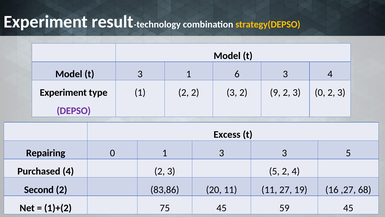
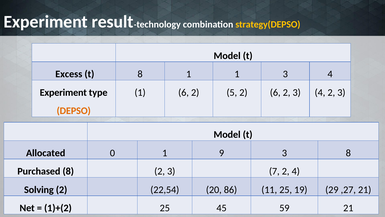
Model: Model -> Excess (69, 74)
t 3: 3 -> 8 (140, 74)
1 6: 6 -> 1 (237, 74)
1 2: 2 -> 6 (184, 92)
3: 3 -> 5 (232, 92)
2 9: 9 -> 6 (275, 92)
2 3 0: 0 -> 4 (320, 92)
DEPSO colour: purple -> orange (74, 111)
Excess: Excess -> Model (227, 134)
Repairing: Repairing -> Allocated (46, 153)
1 3: 3 -> 9 (222, 153)
5: 5 -> 8 (348, 153)
Purchased 4: 4 -> 8 (68, 171)
2 3 5: 5 -> 7 (274, 171)
Second: Second -> Solving (39, 189)
83,86: 83,86 -> 22,54 (165, 189)
20 11: 11 -> 86 (230, 189)
11 27: 27 -> 25 (286, 189)
16: 16 -> 29 (332, 189)
,27 68: 68 -> 21 (365, 189)
1)+(2 75: 75 -> 25 (165, 208)
59 45: 45 -> 21 (348, 208)
